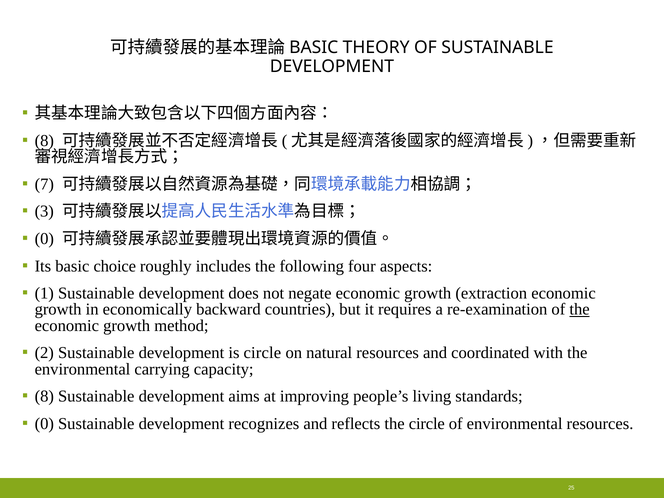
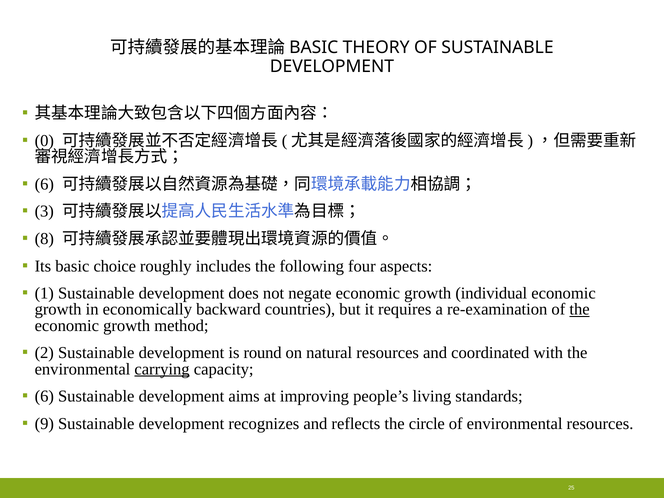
8: 8 -> 0 (44, 141)
7: 7 -> 6 (44, 184)
0: 0 -> 8 (44, 239)
extraction: extraction -> individual (491, 293)
is circle: circle -> round (263, 353)
carrying underline: none -> present (162, 369)
8: 8 -> 6 (44, 396)
0: 0 -> 9 (44, 424)
